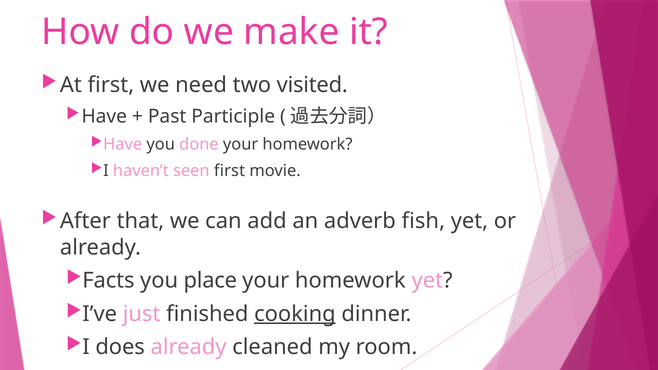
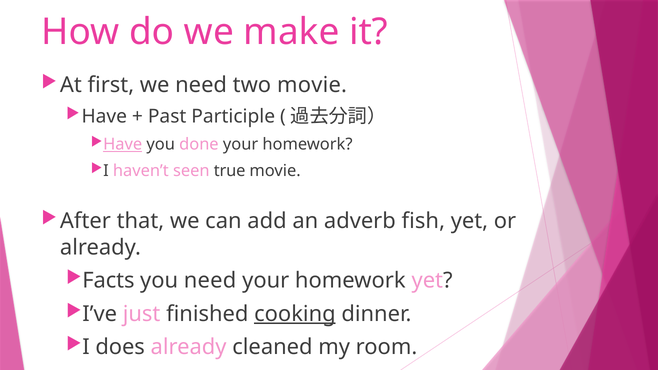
two visited: visited -> movie (312, 85)
Have underline: none -> present (123, 144)
seen first: first -> true (230, 171)
you place: place -> need (210, 281)
